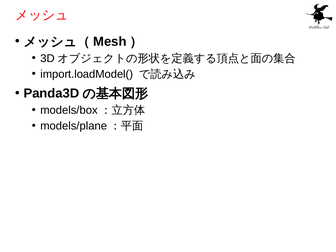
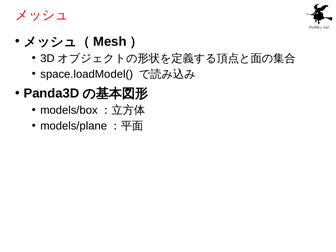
import.loadModel(: import.loadModel( -> space.loadModel( (87, 74)
